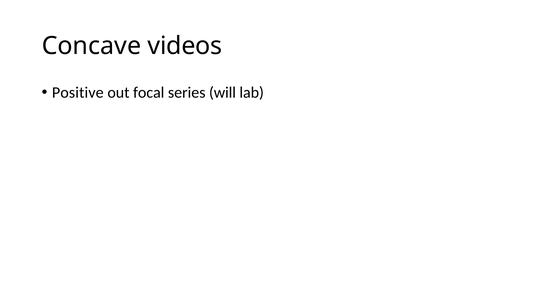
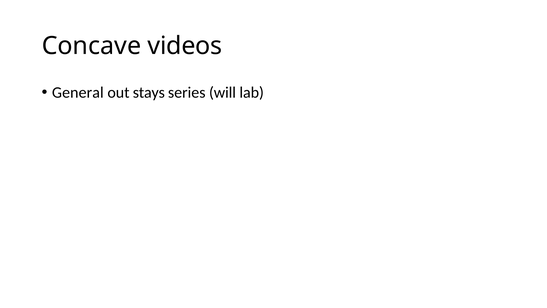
Positive: Positive -> General (78, 92)
focal: focal -> stays (149, 92)
